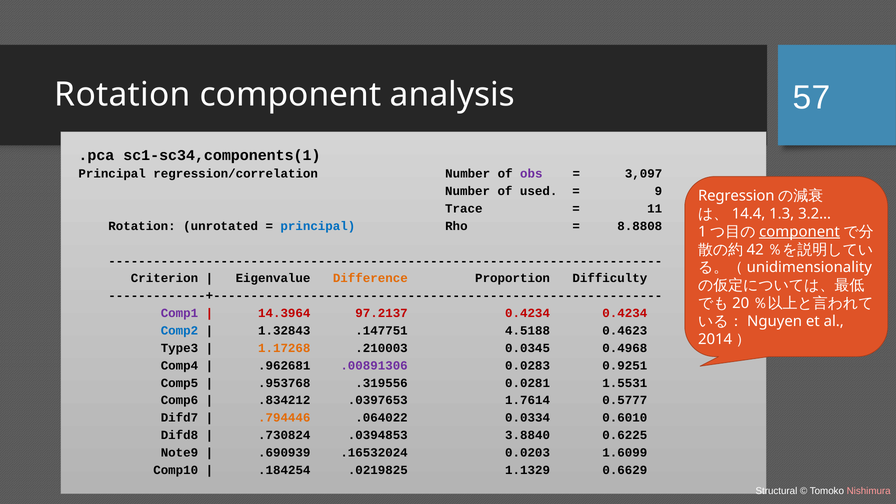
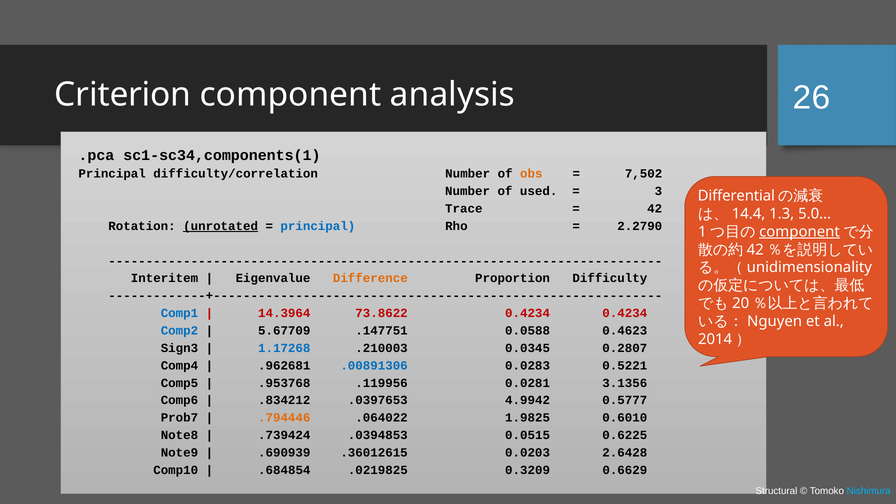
Rotation: Rotation -> Criterion (123, 95)
57: 57 -> 26 (812, 98)
regression/correlation: regression/correlation -> difficulty/correlation (236, 174)
obs colour: purple -> orange (531, 174)
3,097: 3,097 -> 7,502 (644, 174)
9: 9 -> 3 (658, 191)
Regression: Regression -> Differential (736, 196)
11: 11 -> 42 (655, 209)
3.2…: 3.2… -> 5.0… (815, 214)
unrotated underline: none -> present (221, 226)
8.8808: 8.8808 -> 2.2790 (640, 226)
Criterion: Criterion -> Interitem (164, 278)
Comp1 colour: purple -> blue (179, 313)
97.2137: 97.2137 -> 73.8622 (382, 313)
1.32843: 1.32843 -> 5.67709 (284, 331)
4.5188: 4.5188 -> 0.0588 (528, 331)
Type3: Type3 -> Sign3 (179, 348)
1.17268 colour: orange -> blue (284, 348)
0.4968: 0.4968 -> 0.2807 (625, 348)
.00891306 colour: purple -> blue (374, 366)
0.9251: 0.9251 -> 0.5221 (625, 366)
.319556: .319556 -> .119956 (382, 383)
1.5531: 1.5531 -> 3.1356 (625, 383)
1.7614: 1.7614 -> 4.9942 (528, 400)
Difd7: Difd7 -> Prob7 (179, 418)
0.0334: 0.0334 -> 1.9825 (528, 418)
Difd8: Difd8 -> Note8 (179, 435)
.730824: .730824 -> .739424 (284, 435)
3.8840: 3.8840 -> 0.0515 (528, 435)
.16532024: .16532024 -> .36012615 (374, 453)
1.6099: 1.6099 -> 2.6428 (625, 453)
.184254: .184254 -> .684854 (284, 470)
1.1329: 1.1329 -> 0.3209 (528, 470)
Nishimura colour: pink -> light blue (869, 491)
